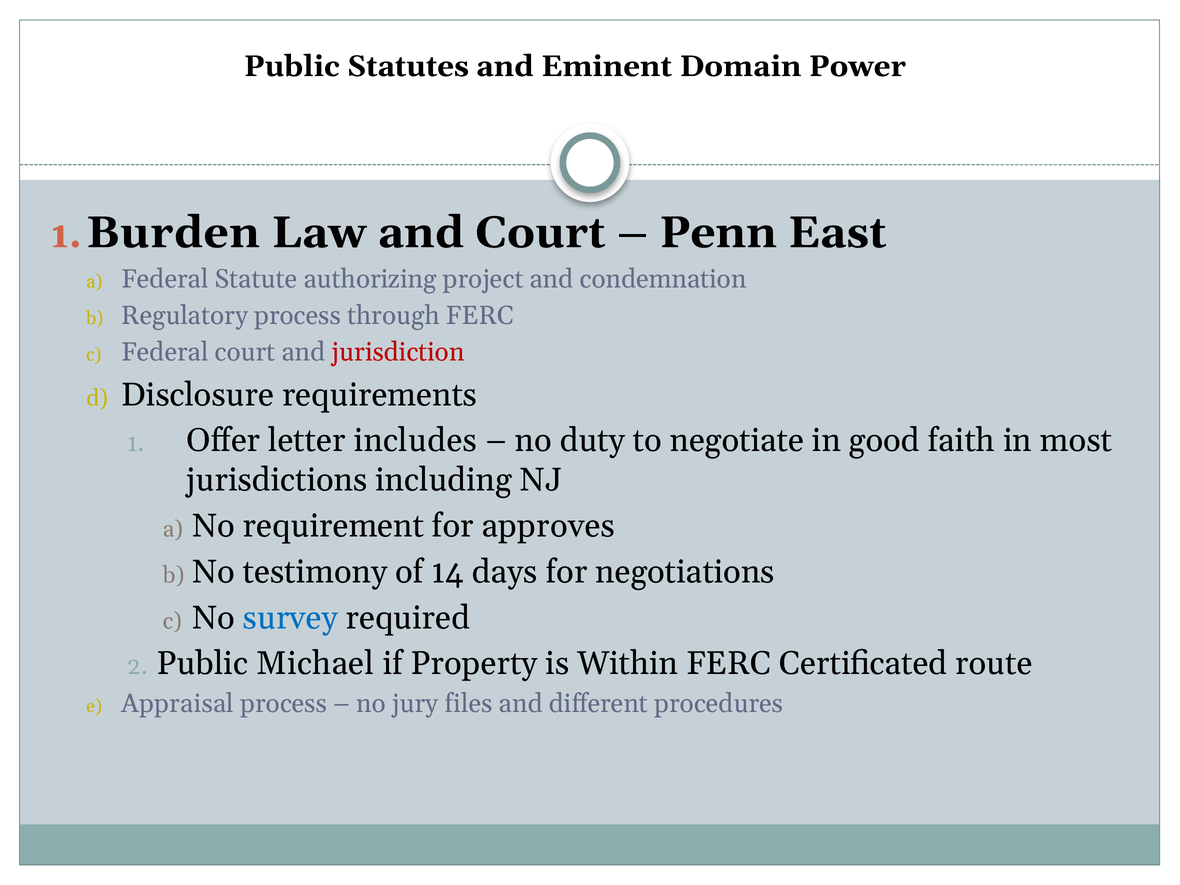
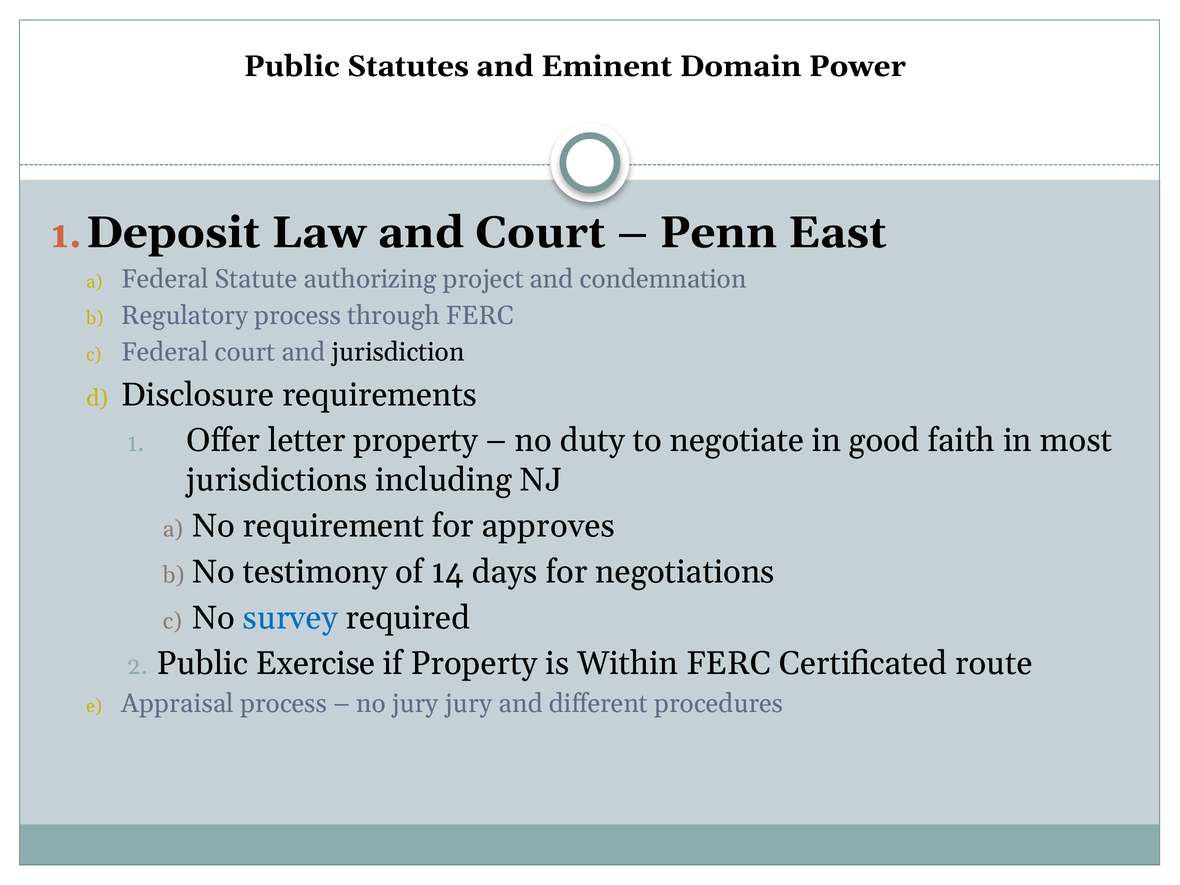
Burden: Burden -> Deposit (173, 233)
jurisdiction colour: red -> black (398, 352)
letter includes: includes -> property (416, 441)
Michael: Michael -> Exercise (316, 664)
jury files: files -> jury (469, 704)
